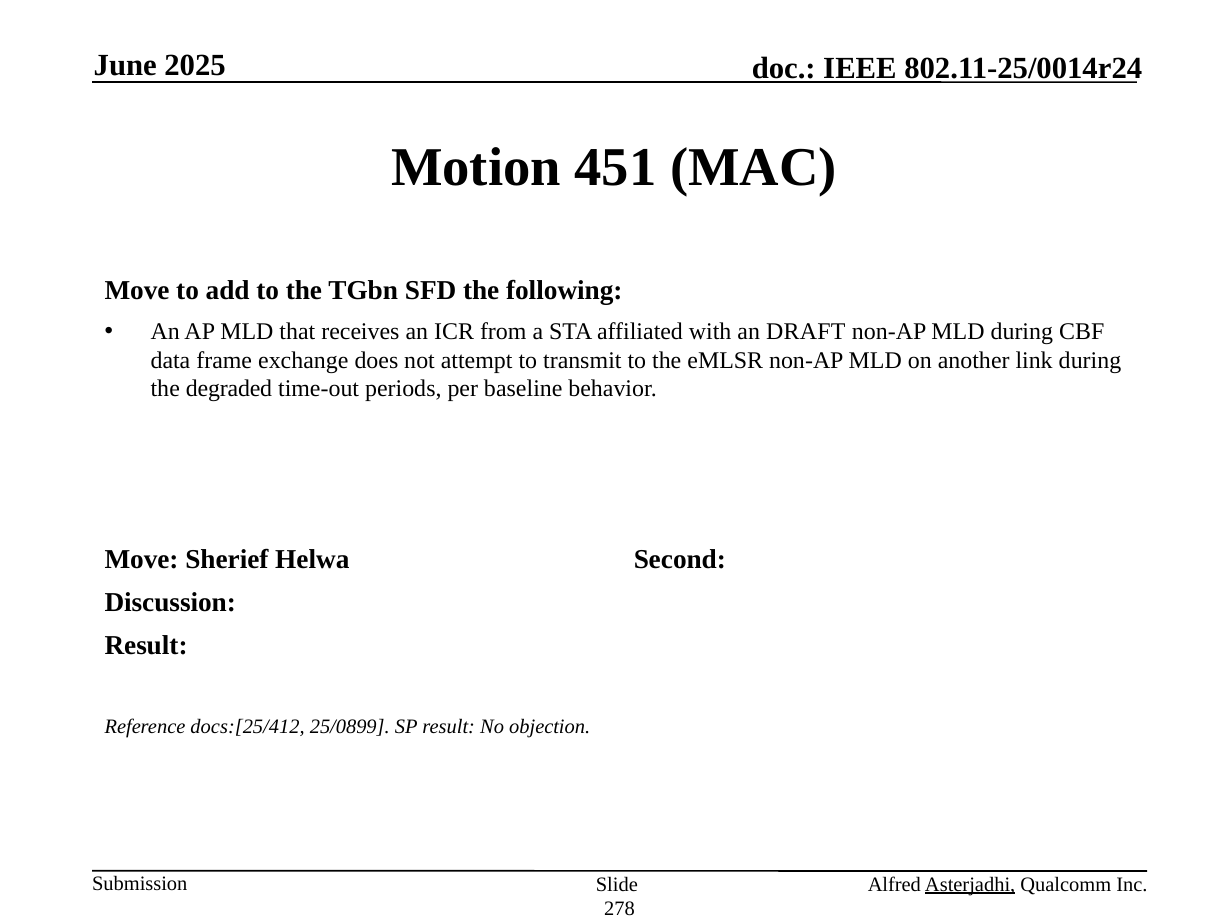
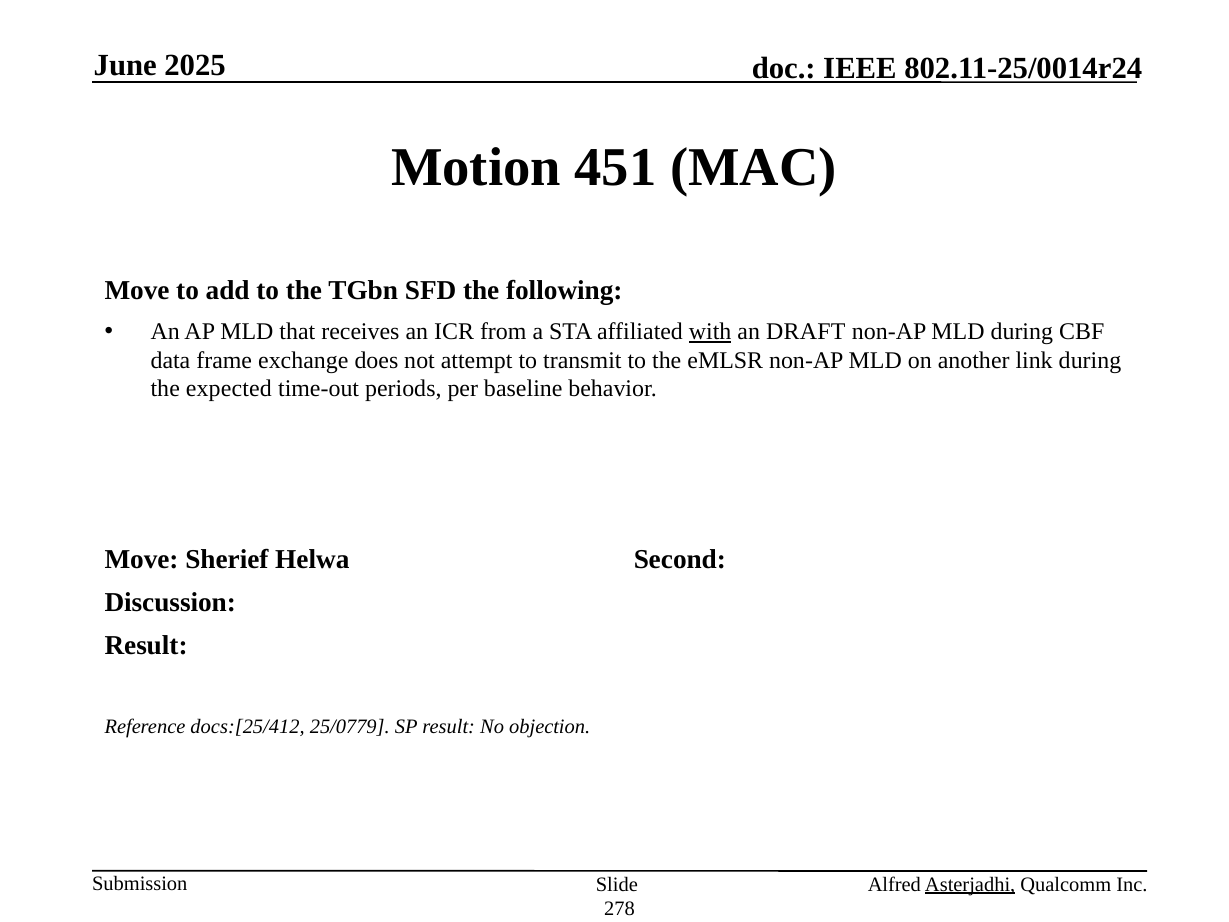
with underline: none -> present (710, 331)
degraded: degraded -> expected (229, 389)
25/0899: 25/0899 -> 25/0779 (350, 727)
